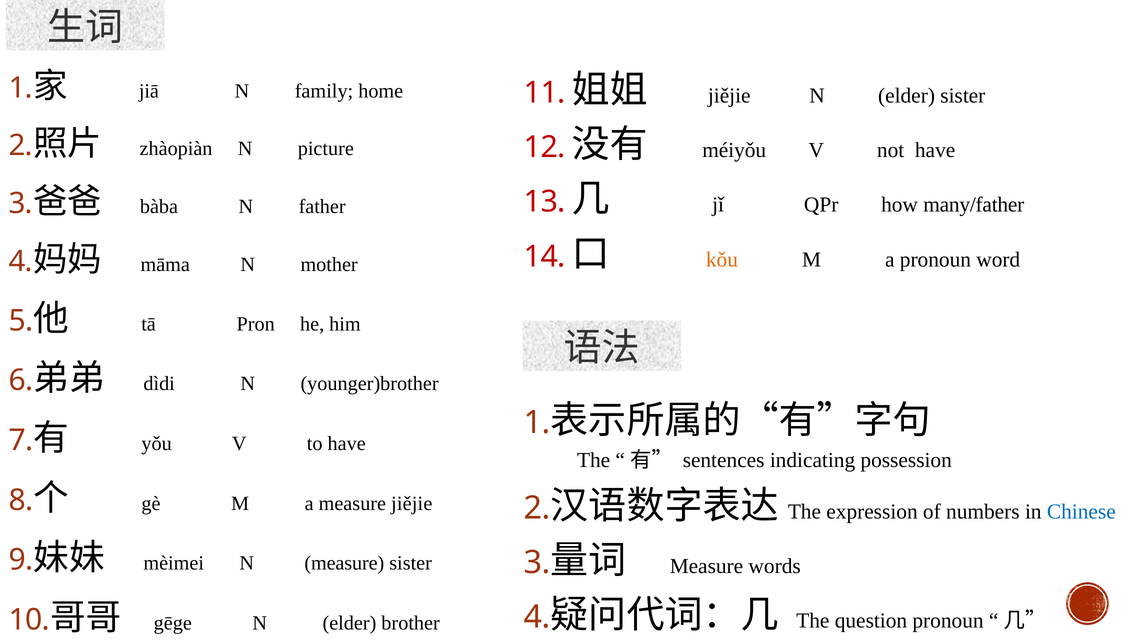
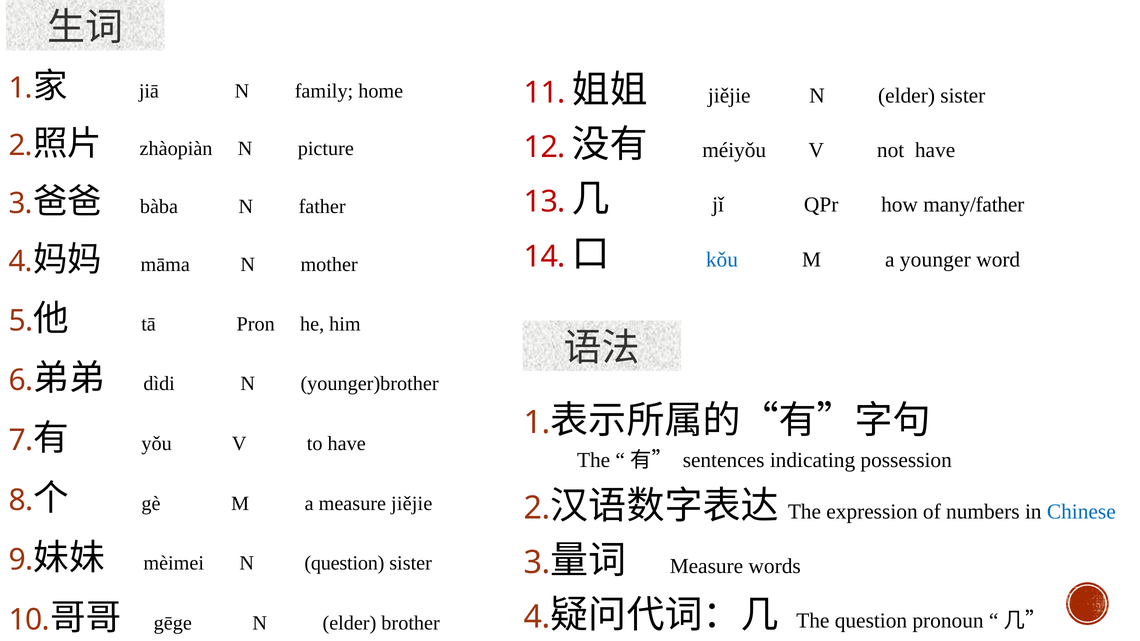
kǒu colour: orange -> blue (722, 260)
a pronoun: pronoun -> younger (935, 260)
N measure: measure -> question (344, 564)
